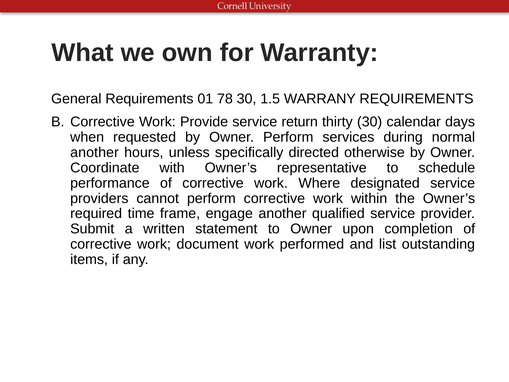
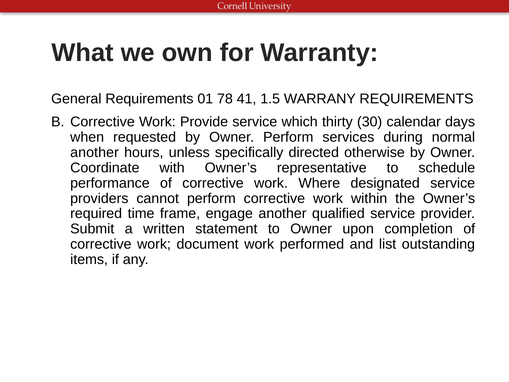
78 30: 30 -> 41 (247, 99)
return: return -> which (300, 122)
